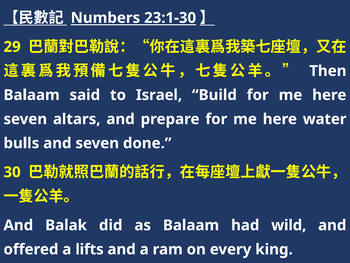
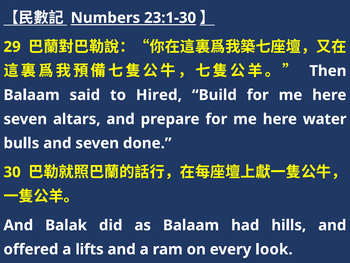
Israel: Israel -> Hired (159, 95)
wild: wild -> hills (289, 225)
king: king -> look (274, 249)
